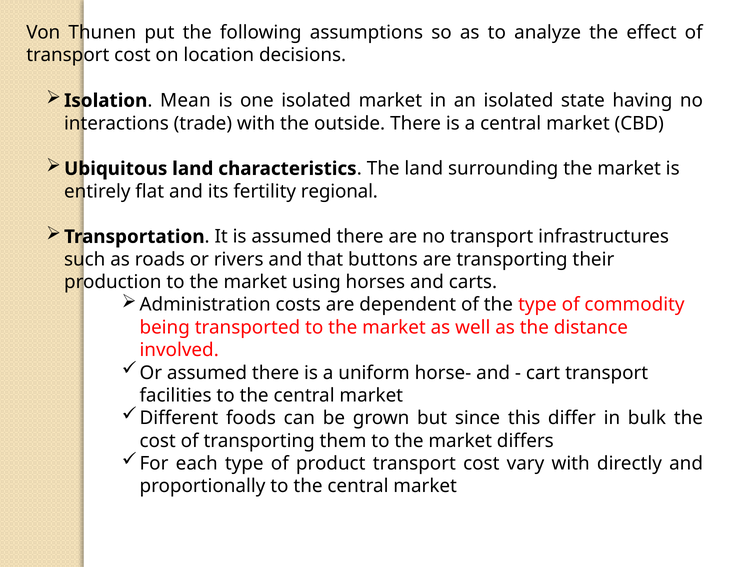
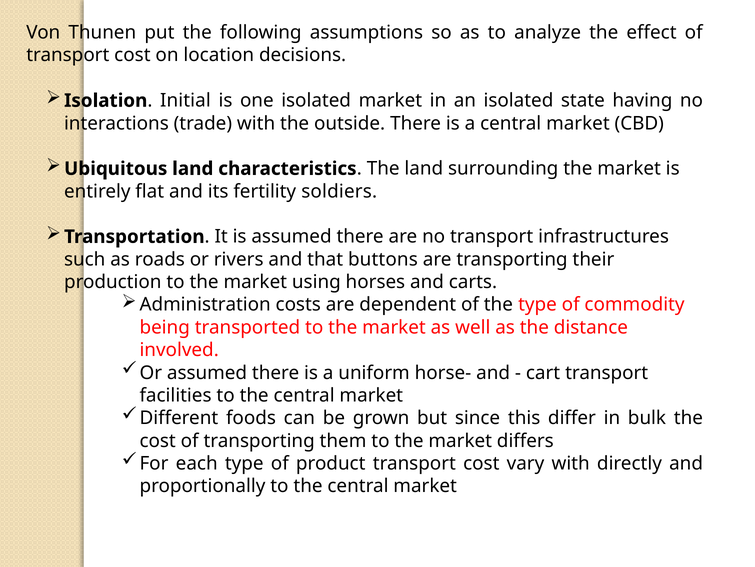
Mean: Mean -> Initial (185, 100)
regional: regional -> soldiers (339, 191)
